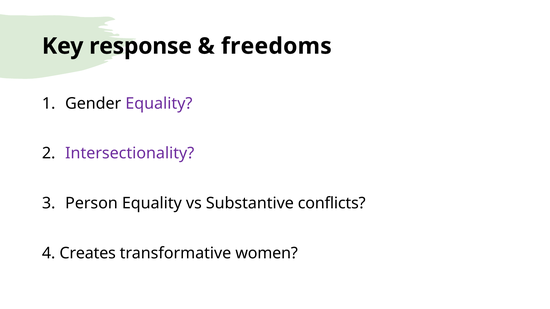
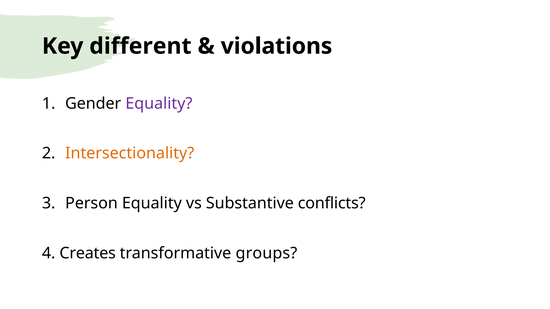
response: response -> different (140, 46)
freedoms: freedoms -> violations (277, 46)
Intersectionality colour: purple -> orange (130, 154)
women: women -> groups (266, 254)
